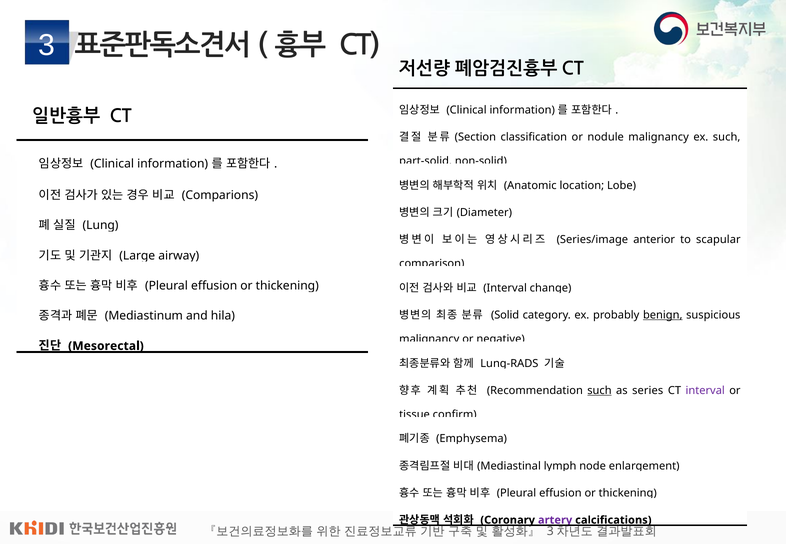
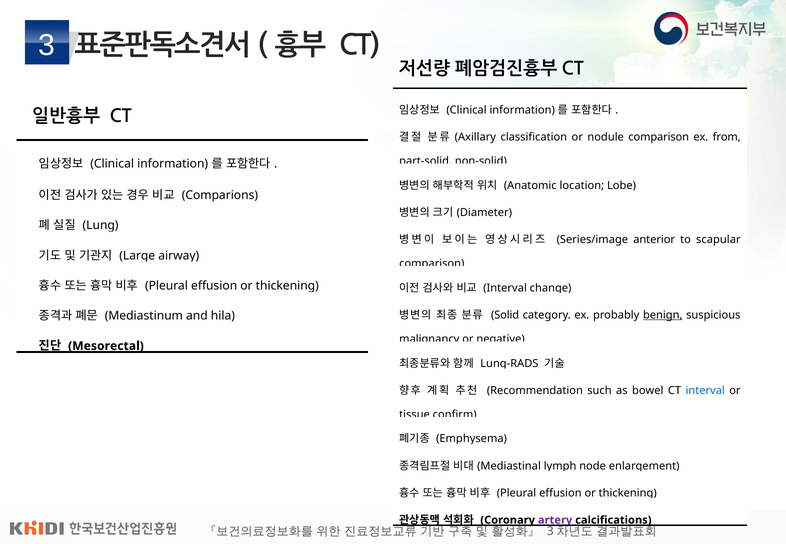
Section: Section -> Axillary (475, 137)
nodule malignancy: malignancy -> comparison (659, 137)
ex such: such -> from (727, 137)
such underline: present -> none (599, 391)
series: series -> bowel (648, 391)
interval colour: purple -> blue (705, 391)
